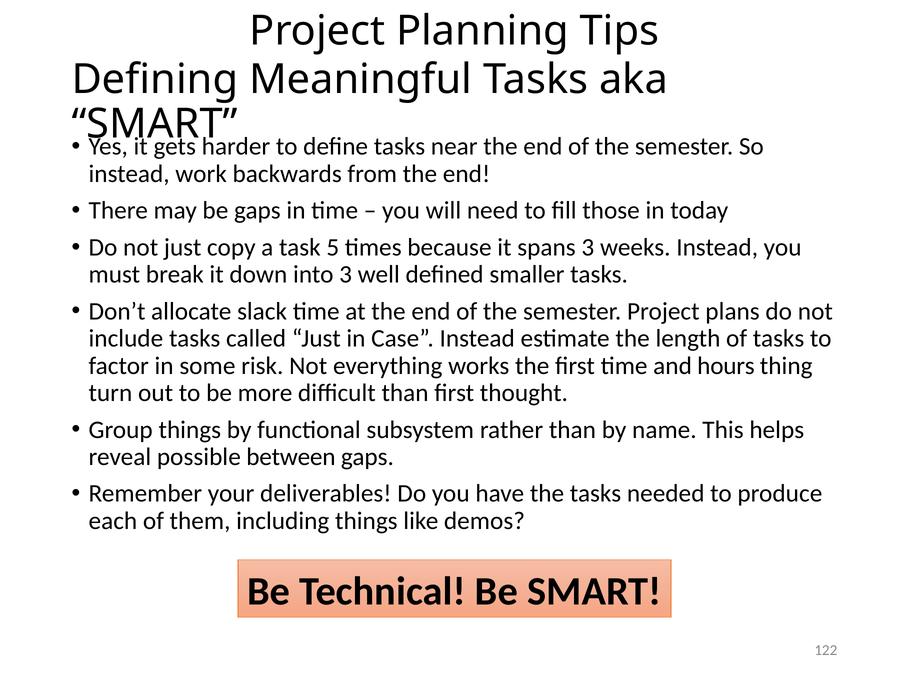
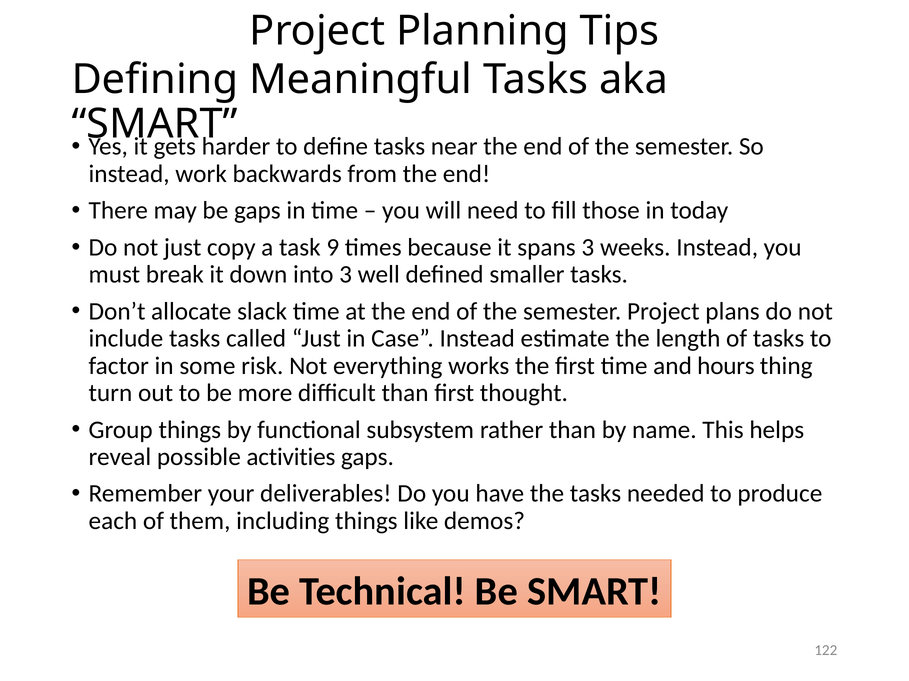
5: 5 -> 9 (333, 248)
between: between -> activities (291, 457)
